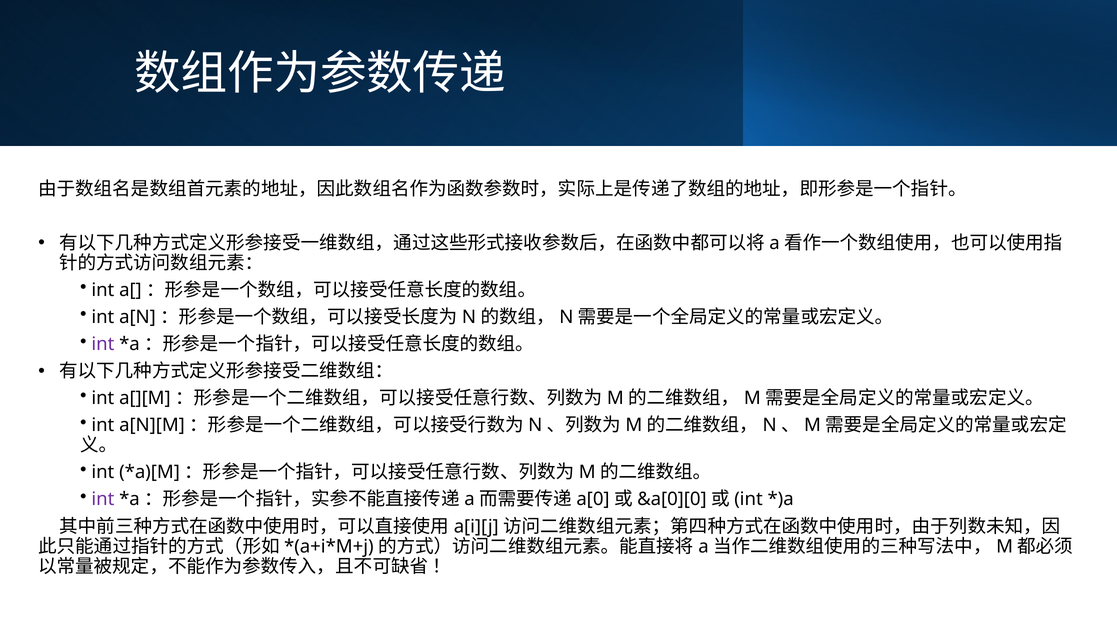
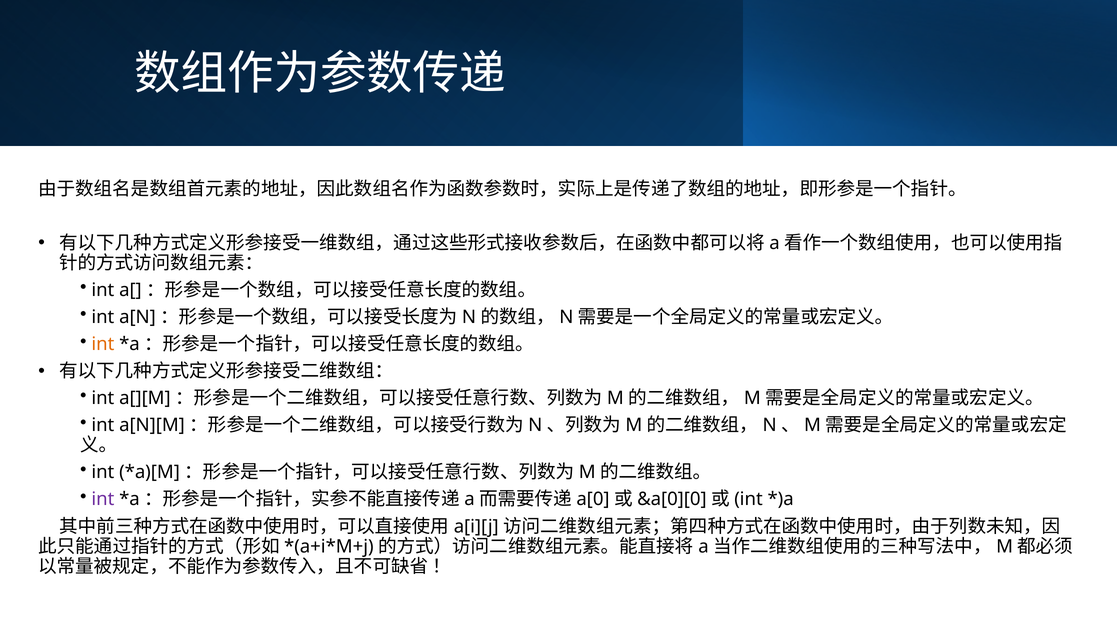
int colour: purple -> orange (103, 344)
